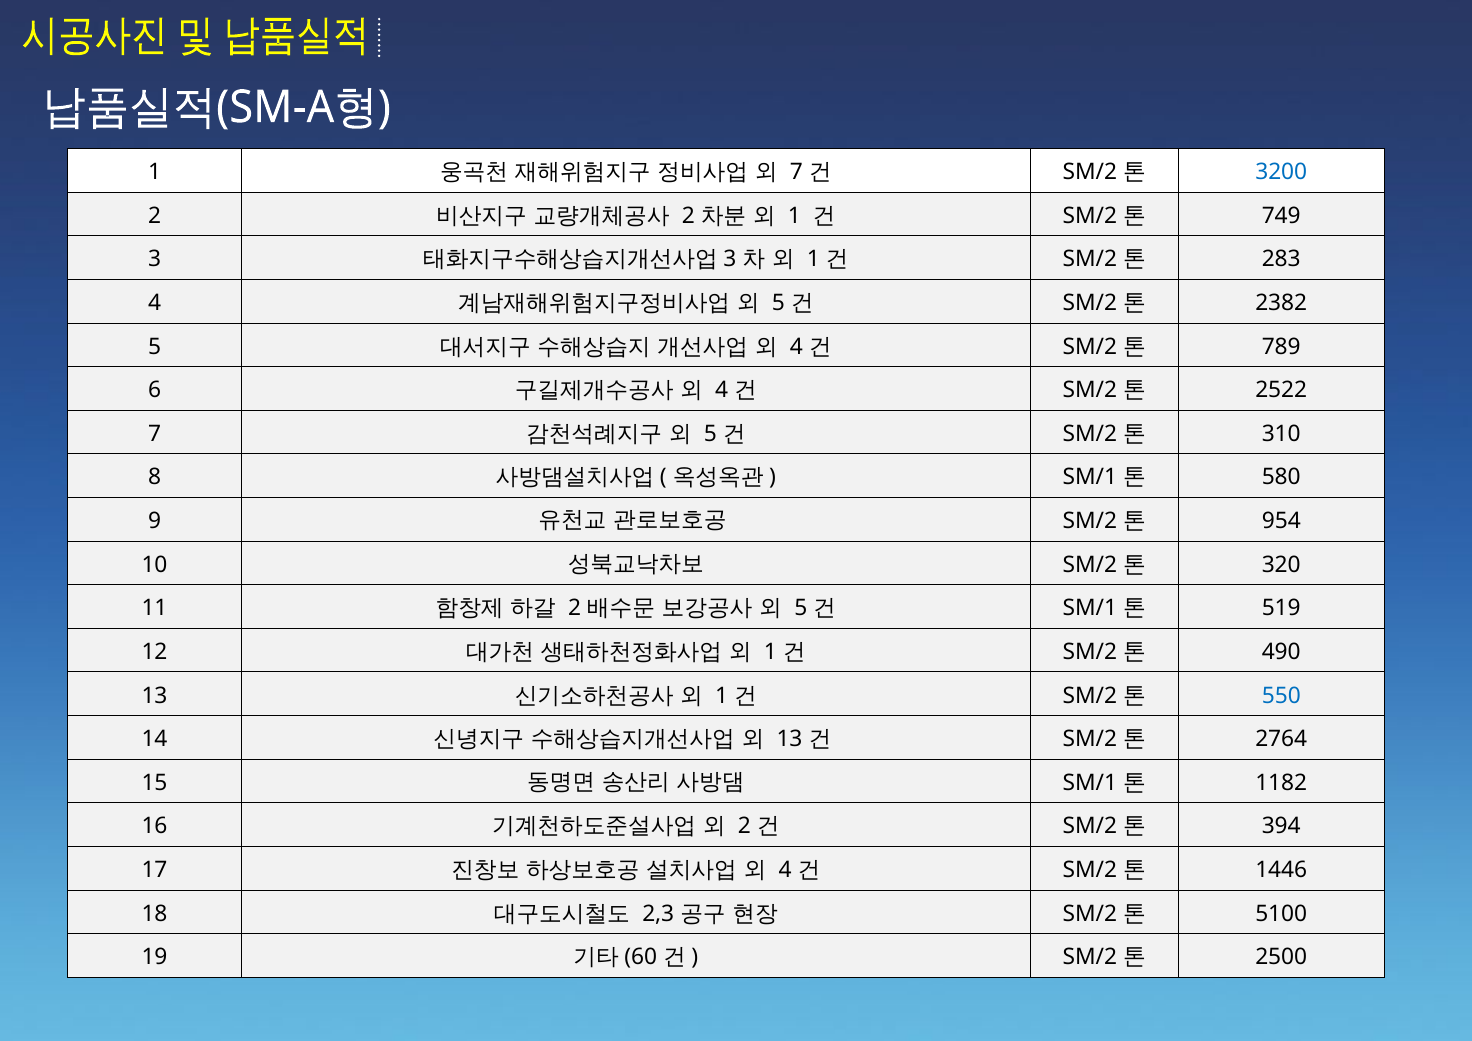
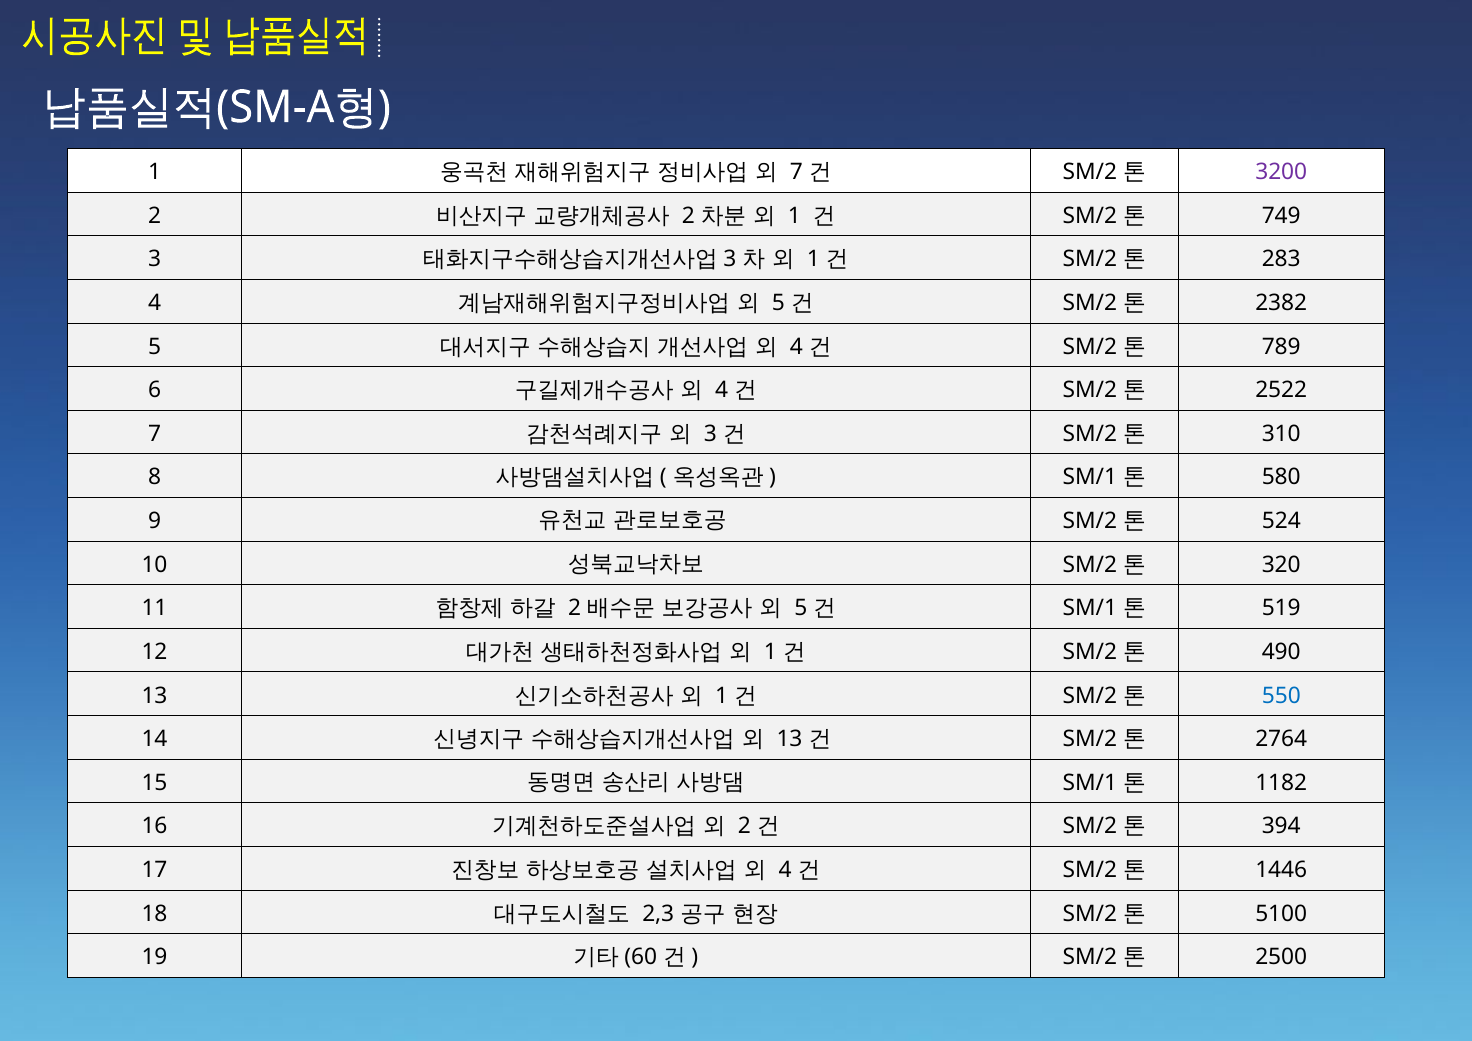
3200 colour: blue -> purple (1281, 172)
5: 5 -> 3 (710, 434)
954: 954 -> 524 (1281, 521)
